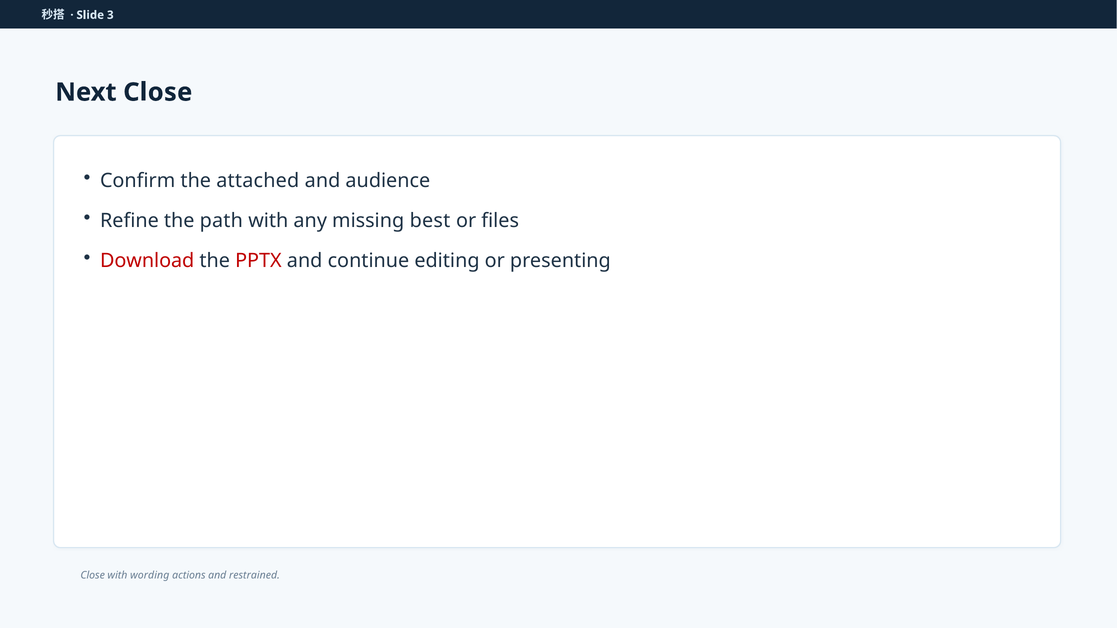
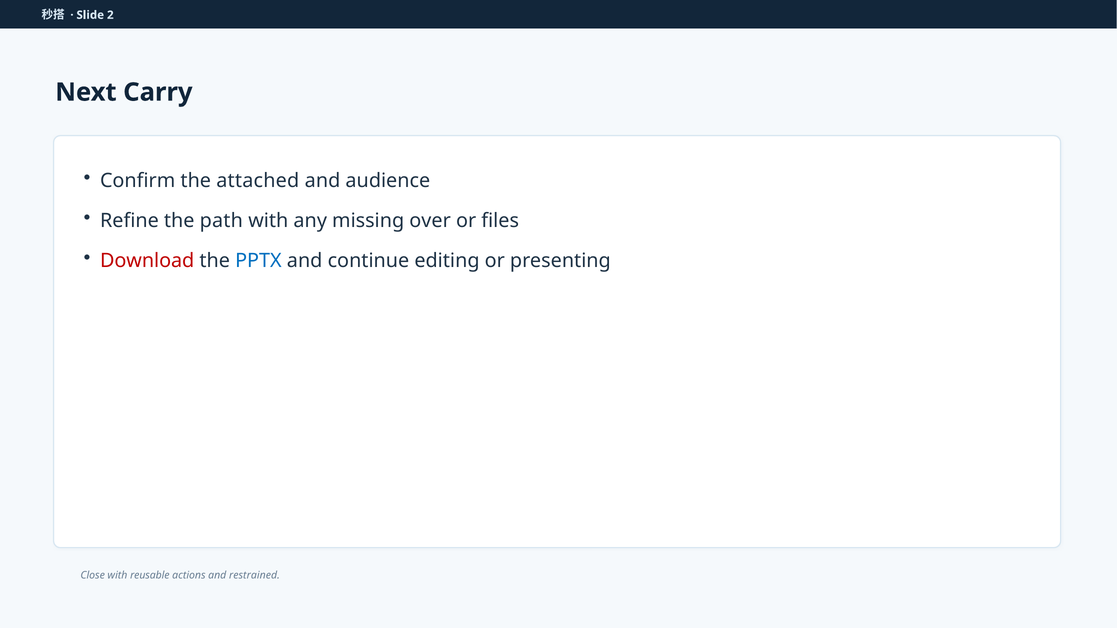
3: 3 -> 2 (110, 15)
Next Close: Close -> Carry (158, 92)
best: best -> over (430, 221)
PPTX colour: red -> blue (258, 261)
wording: wording -> reusable (150, 575)
